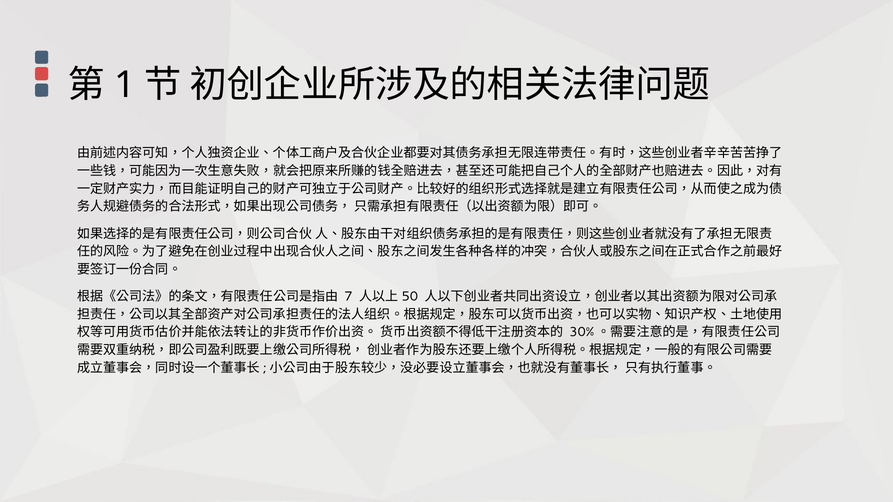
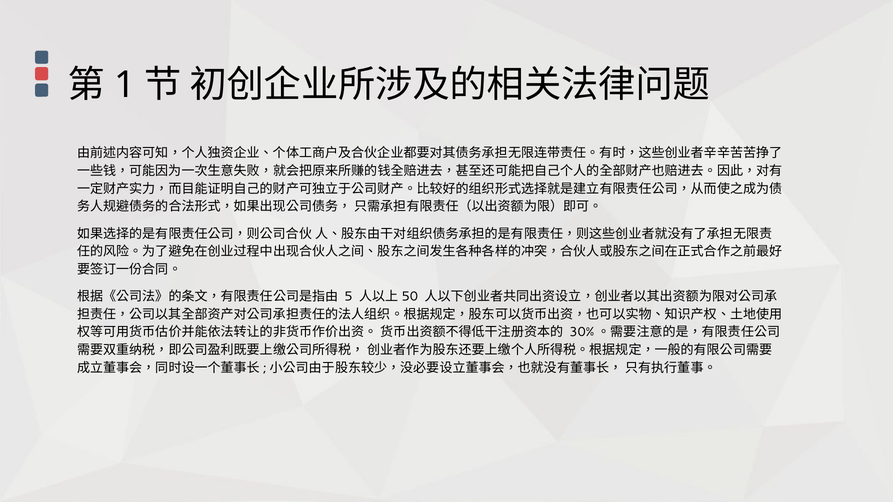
7: 7 -> 5 (348, 297)
